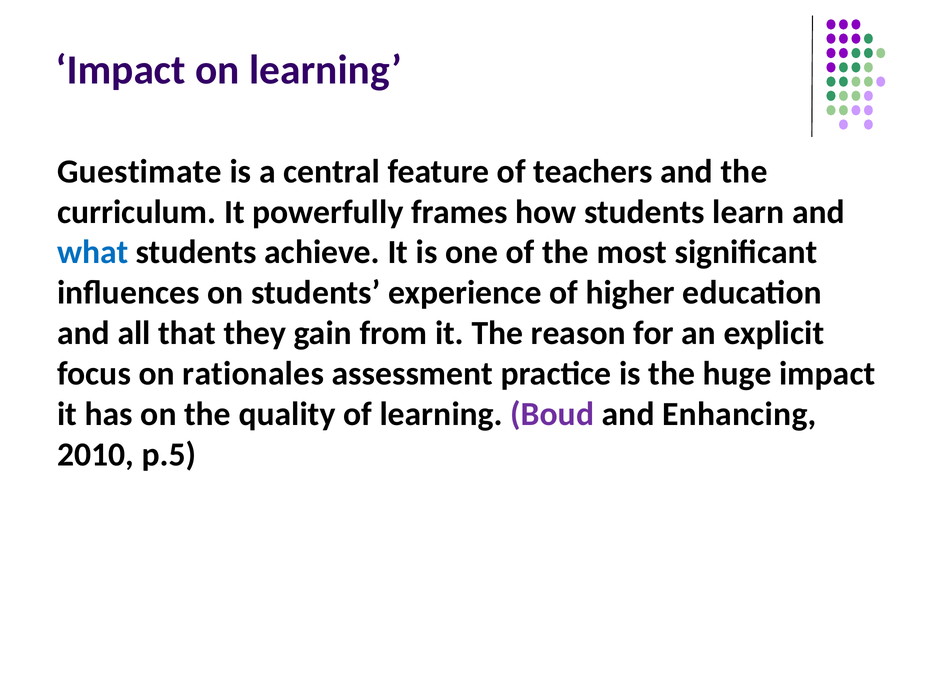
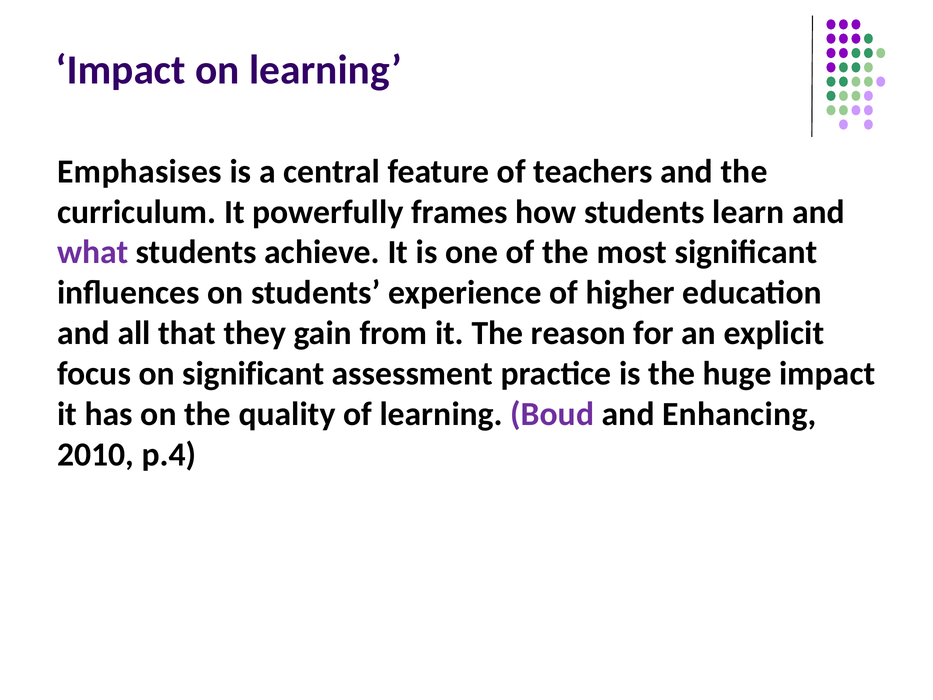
Guestimate: Guestimate -> Emphasises (139, 171)
what colour: blue -> purple (93, 252)
on rationales: rationales -> significant (253, 373)
p.5: p.5 -> p.4 (169, 454)
